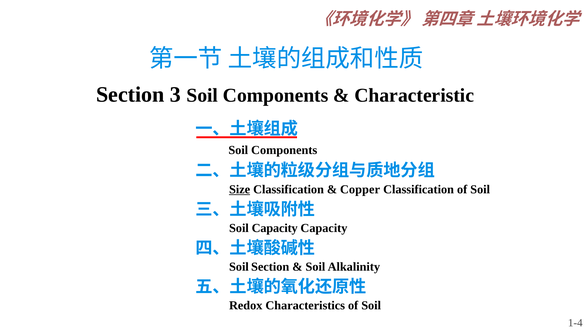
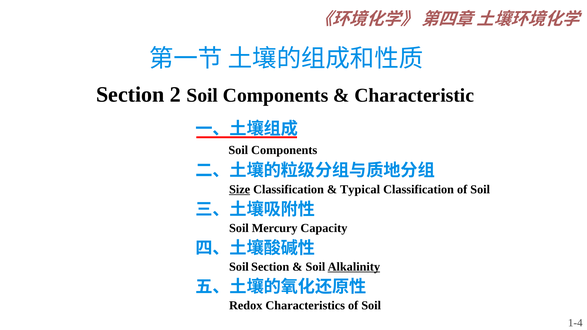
3: 3 -> 2 (175, 94)
Copper: Copper -> Typical (360, 189)
Soil Capacity: Capacity -> Mercury (275, 228)
Alkalinity underline: none -> present (354, 267)
